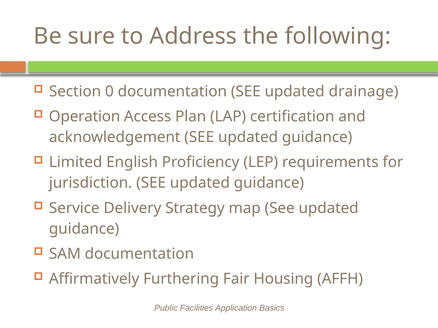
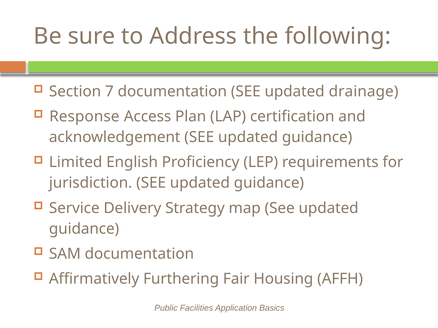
0: 0 -> 7 (109, 92)
Operation: Operation -> Response (84, 117)
